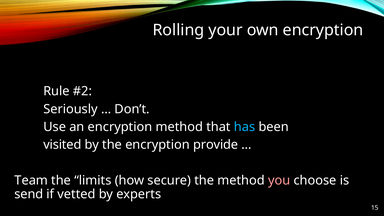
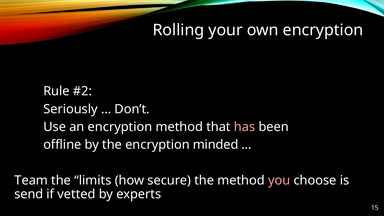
has colour: light blue -> pink (245, 127)
visited: visited -> offline (62, 145)
provide: provide -> minded (216, 145)
